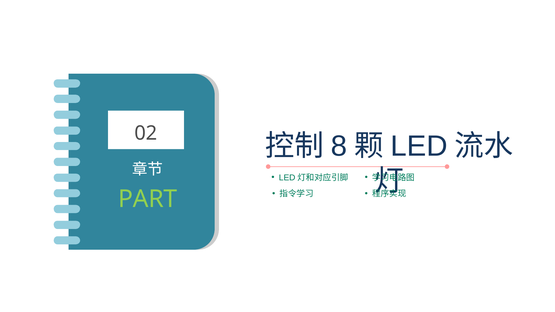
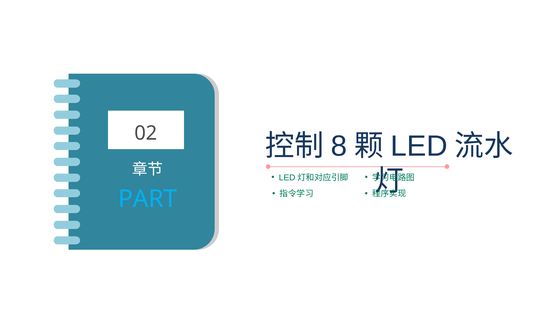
PART colour: light green -> light blue (148, 199)
